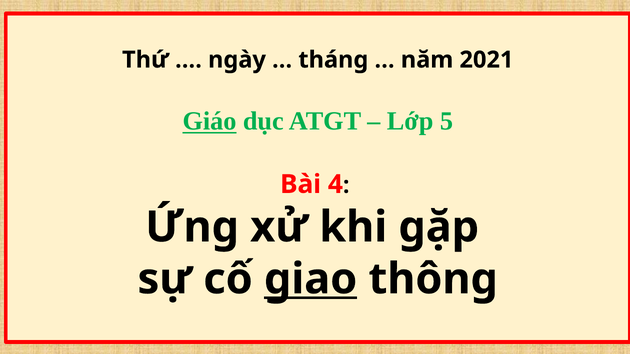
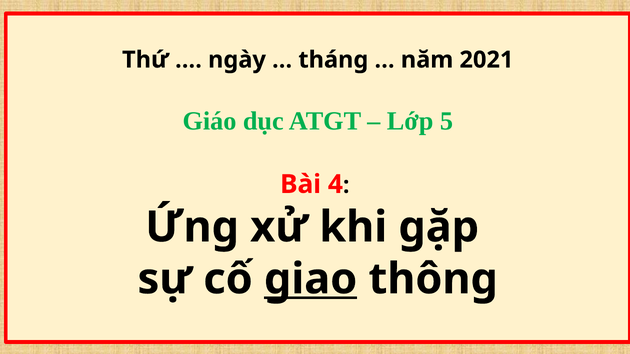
Giáo underline: present -> none (209, 121)
